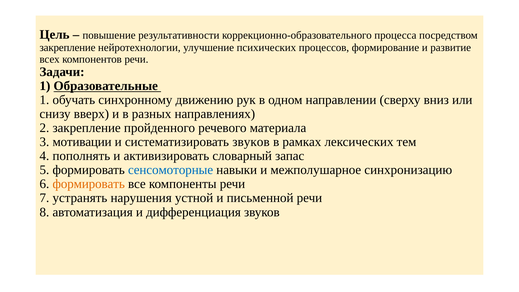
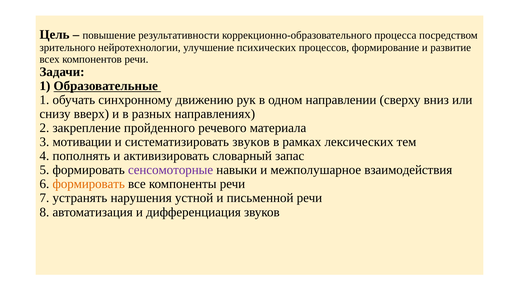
закрепление: закрепление -> зрительного (67, 47)
сенсомоторные colour: blue -> purple (171, 170)
синхронизацию: синхронизацию -> взаимодействия (408, 170)
